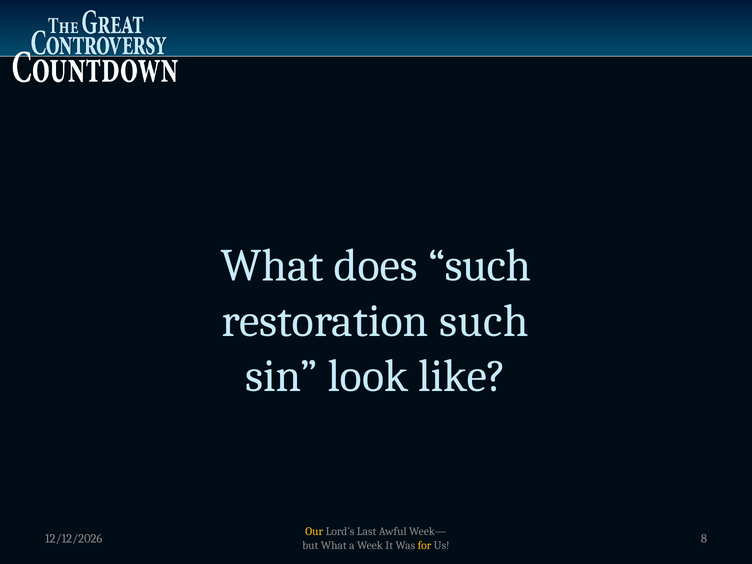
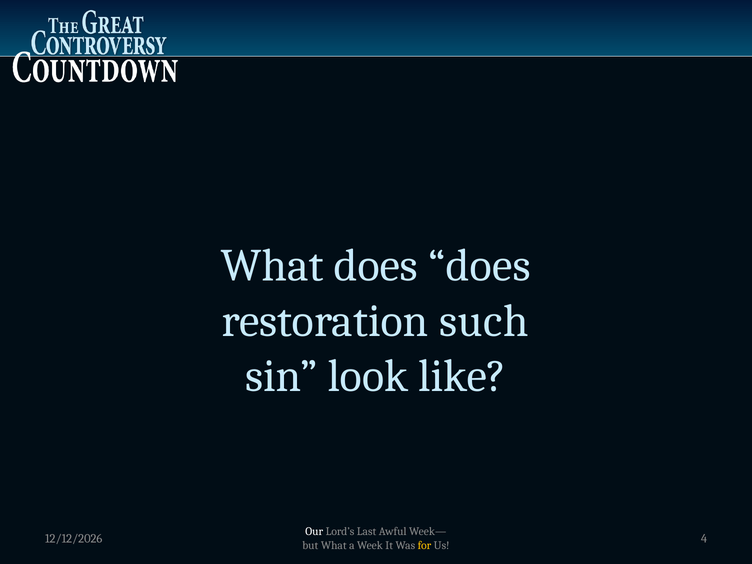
does such: such -> does (479, 266)
Our colour: yellow -> white (314, 532)
8: 8 -> 4 (704, 539)
